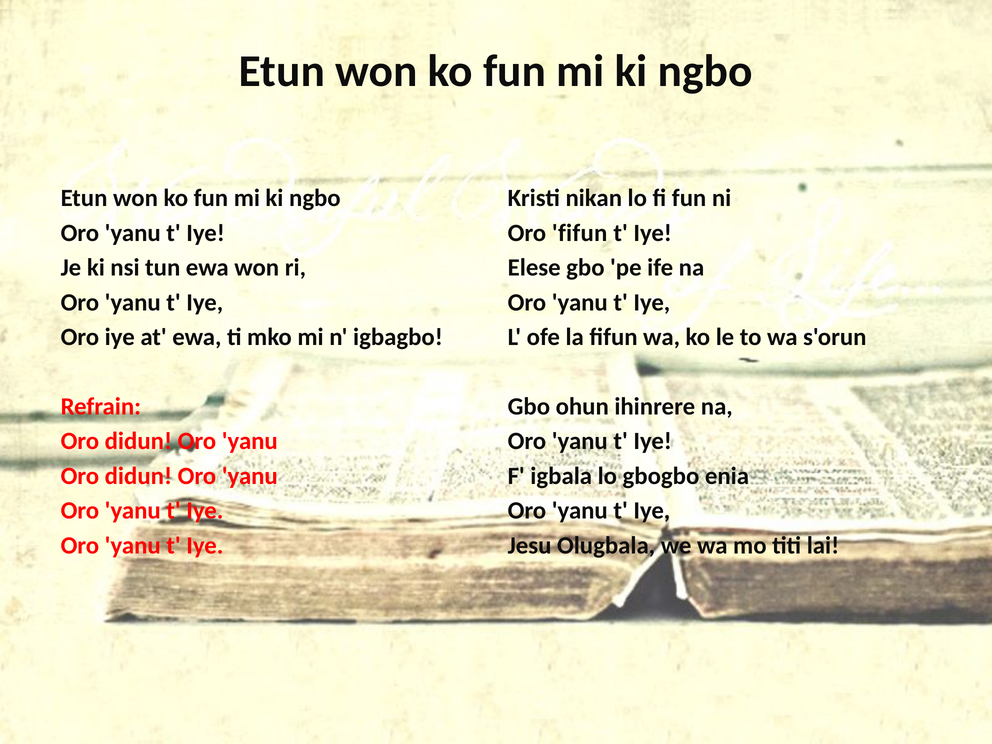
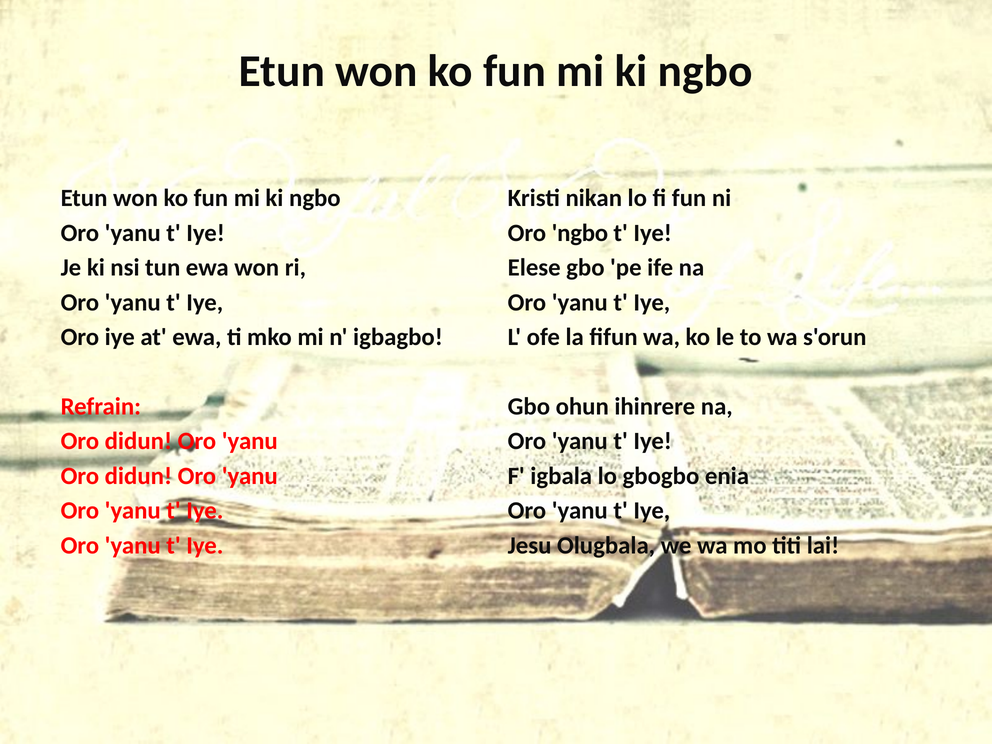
Oro fifun: fifun -> ngbo (580, 233)
